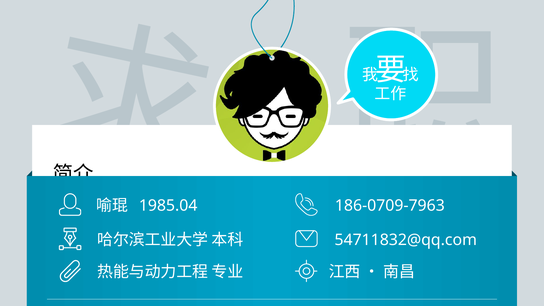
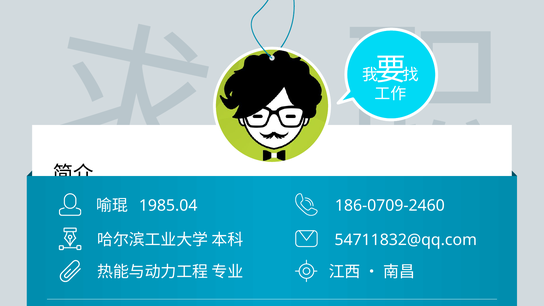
186-0709-7963: 186-0709-7963 -> 186-0709-2460 (390, 205)
